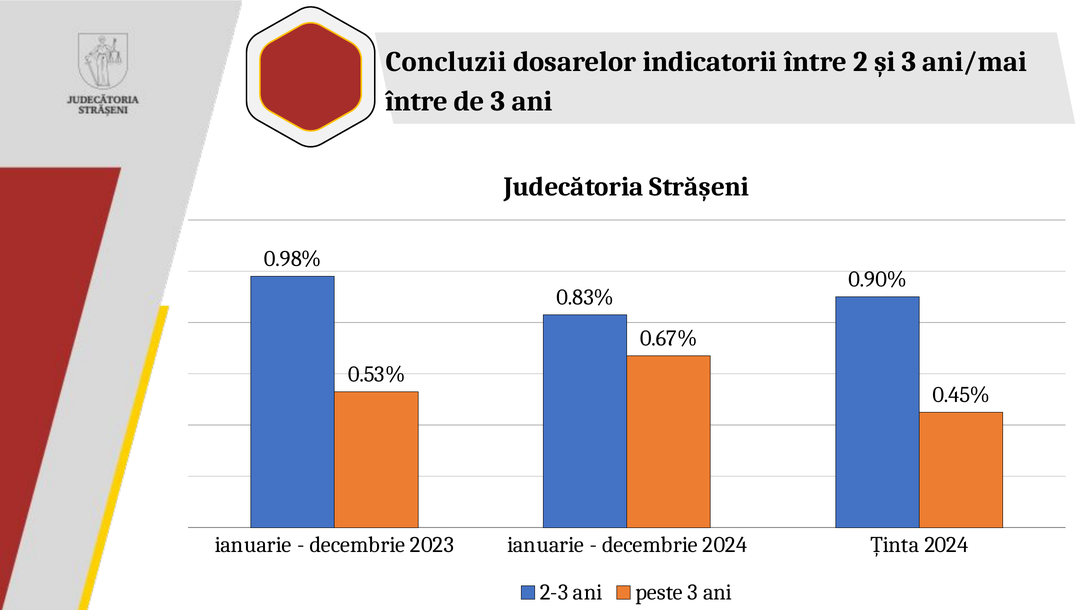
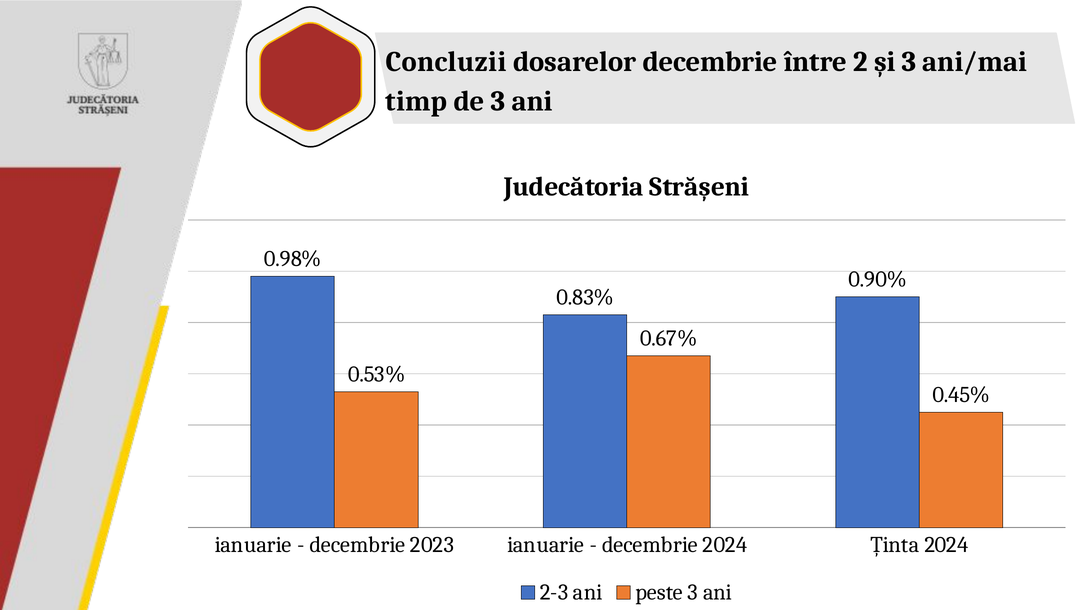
dosarelor indicatorii: indicatorii -> decembrie (710, 62)
între: între -> timp (416, 101)
